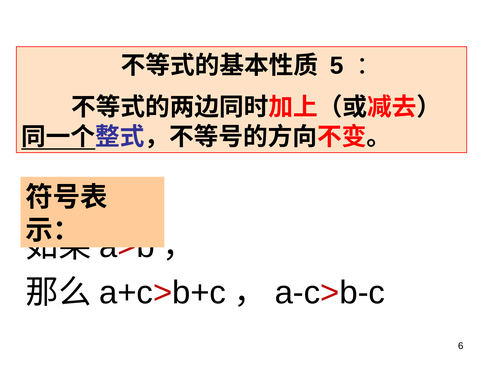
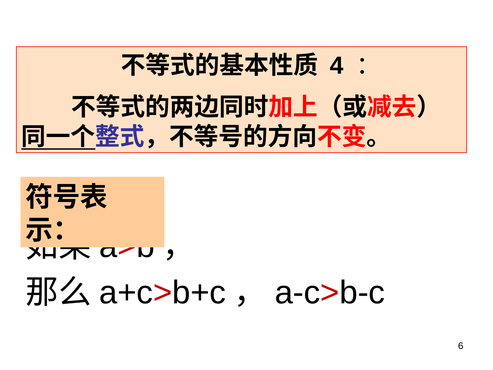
5: 5 -> 4 (337, 66)
